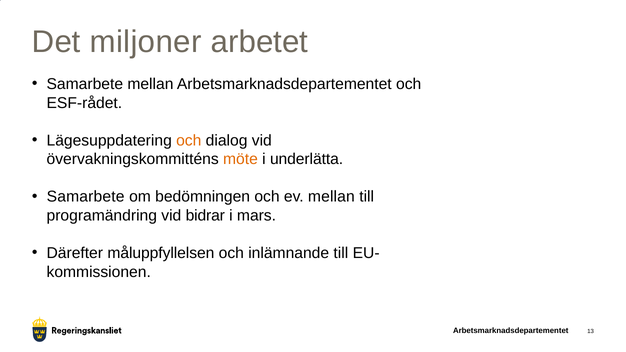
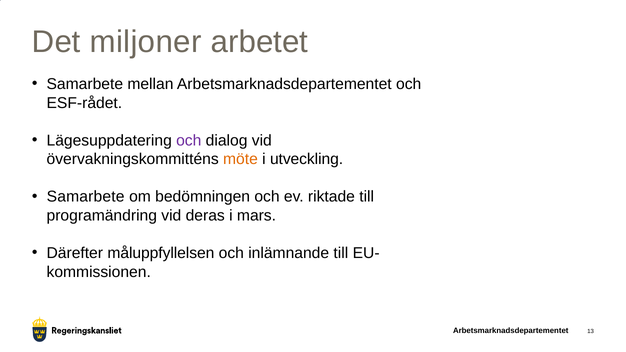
och colour: orange -> purple (189, 141)
underlätta: underlätta -> utveckling (307, 159)
ev mellan: mellan -> riktade (331, 197)
bidrar: bidrar -> deras (205, 216)
